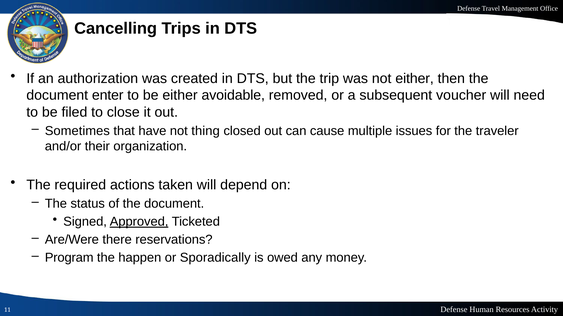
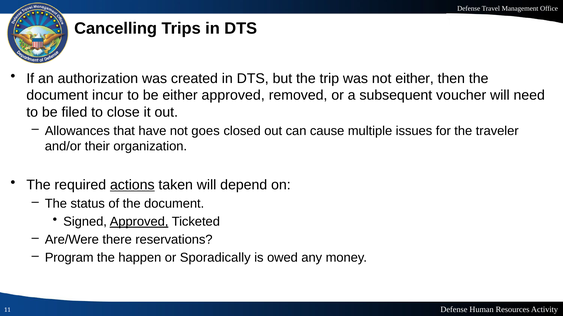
enter: enter -> incur (108, 96)
either avoidable: avoidable -> approved (233, 96)
Sometimes: Sometimes -> Allowances (77, 131)
thing: thing -> goes (206, 131)
actions underline: none -> present (132, 185)
